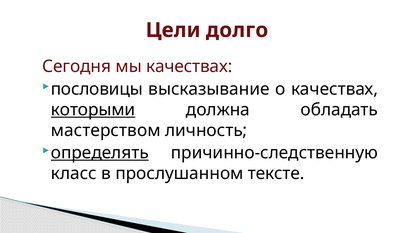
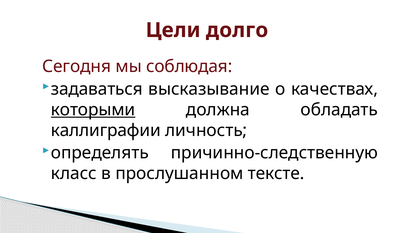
мы качествах: качествах -> соблюдая (189, 67)
пословицы: пословицы -> задаваться (97, 89)
мастерством: мастерством -> каллиграфии (106, 130)
определять underline: present -> none (100, 153)
